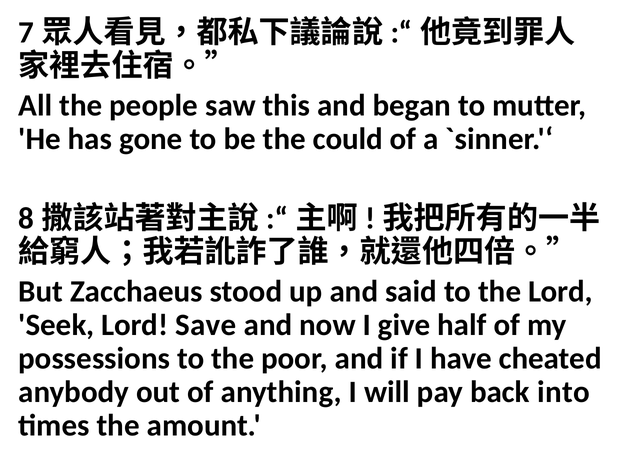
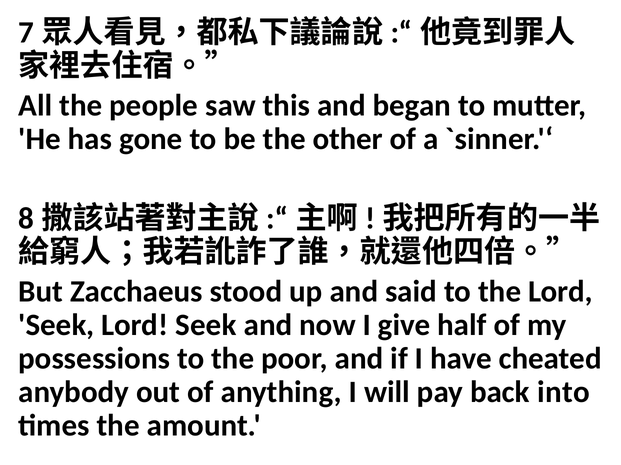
could: could -> other (348, 139)
Save: Save -> Seek (206, 326)
